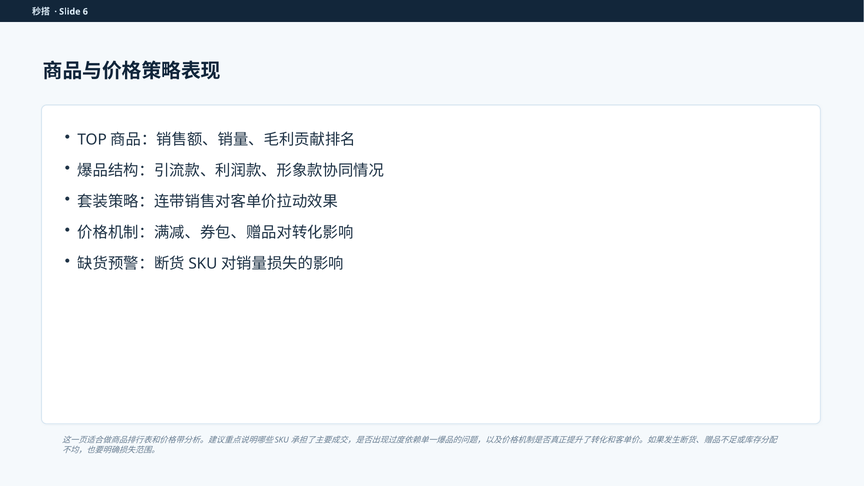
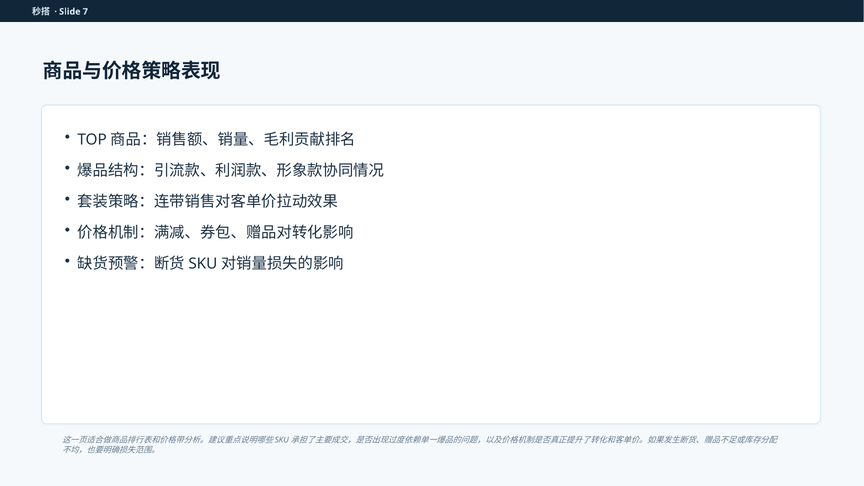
6: 6 -> 7 (85, 12)
